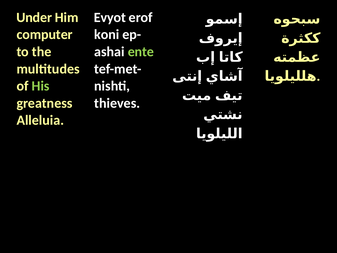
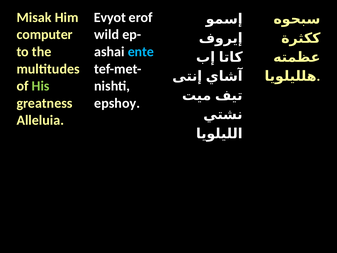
Under: Under -> Misak (34, 17)
koni: koni -> wild (107, 35)
ente colour: light green -> light blue (141, 52)
thieves: thieves -> epshoy (117, 103)
